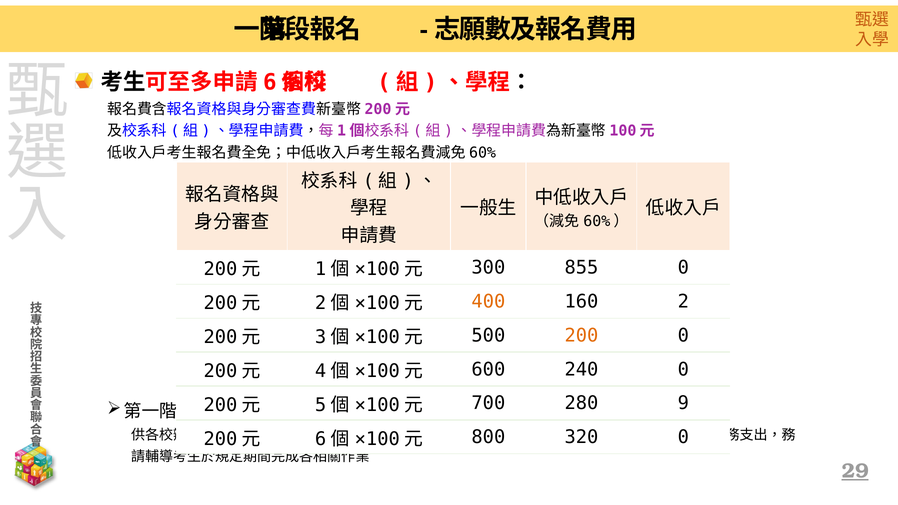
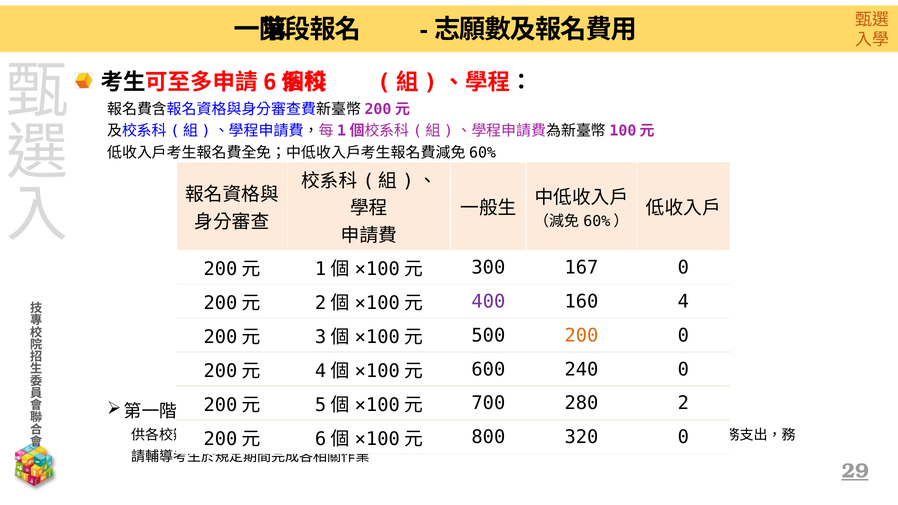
855: 855 -> 167 (581, 268)
400 colour: orange -> purple (488, 302)
2: 2 -> 4 (683, 302)
9: 9 -> 2 (683, 403)
